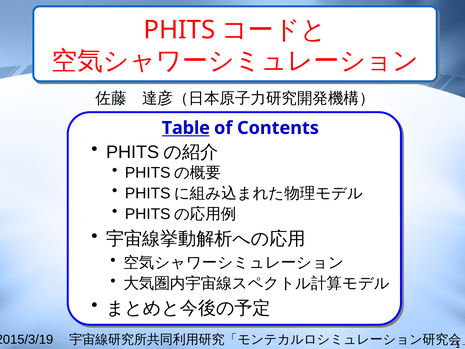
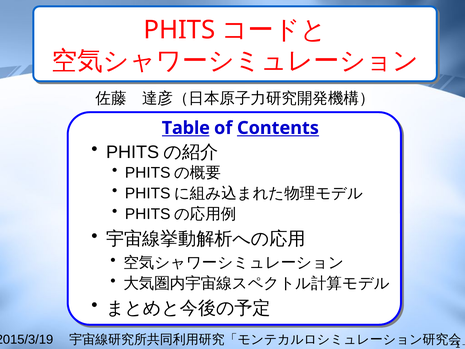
Contents underline: none -> present (278, 128)
